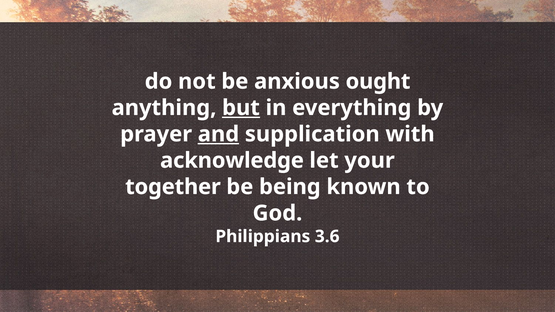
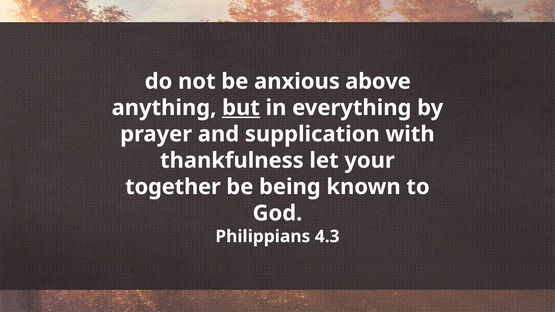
ought: ought -> above (378, 81)
and underline: present -> none (218, 134)
acknowledge: acknowledge -> thankfulness (232, 161)
3.6: 3.6 -> 4.3 (327, 237)
